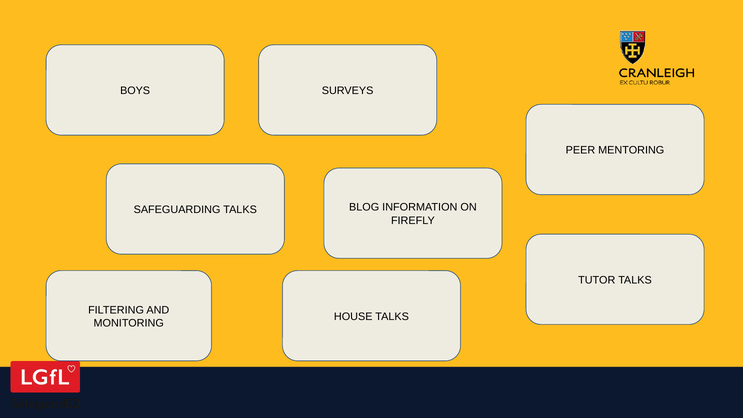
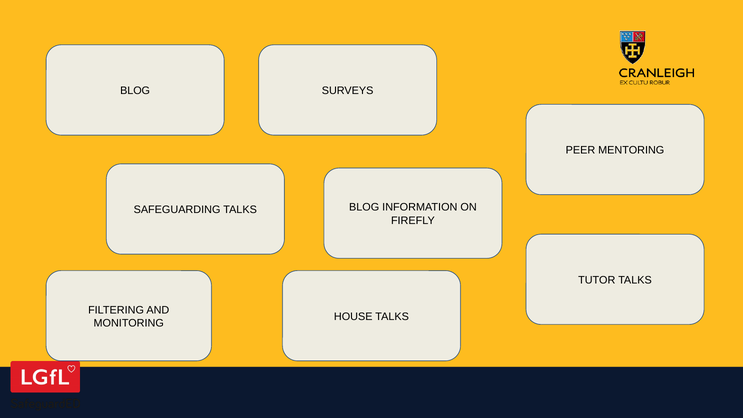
BOYS: BOYS -> BLOG (135, 91)
